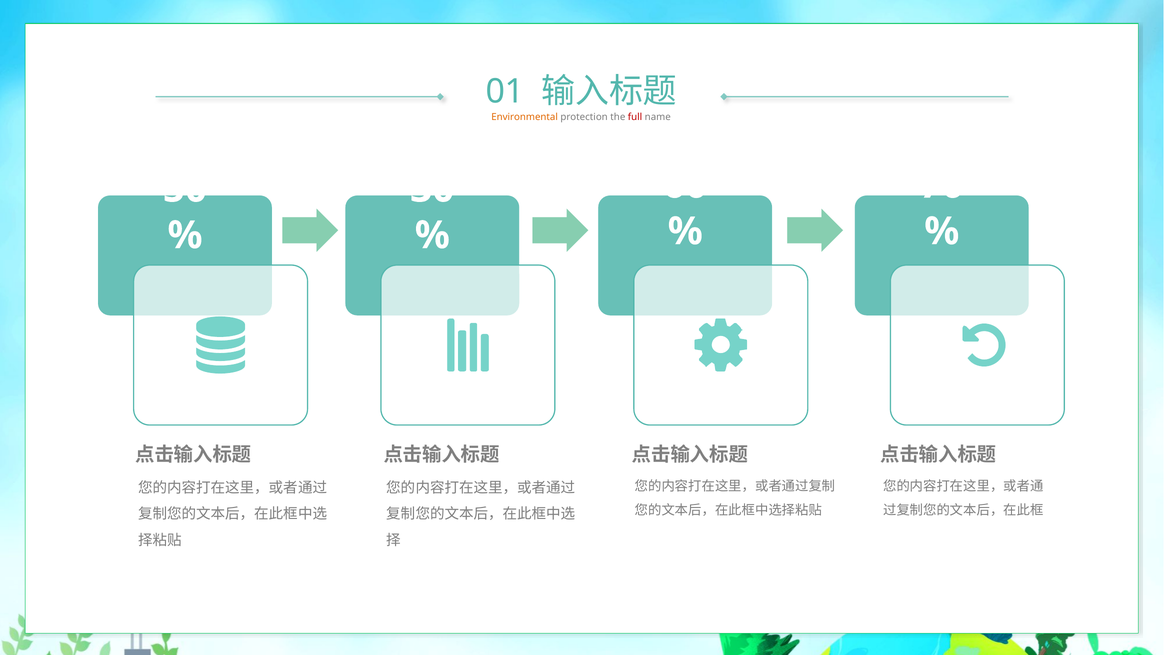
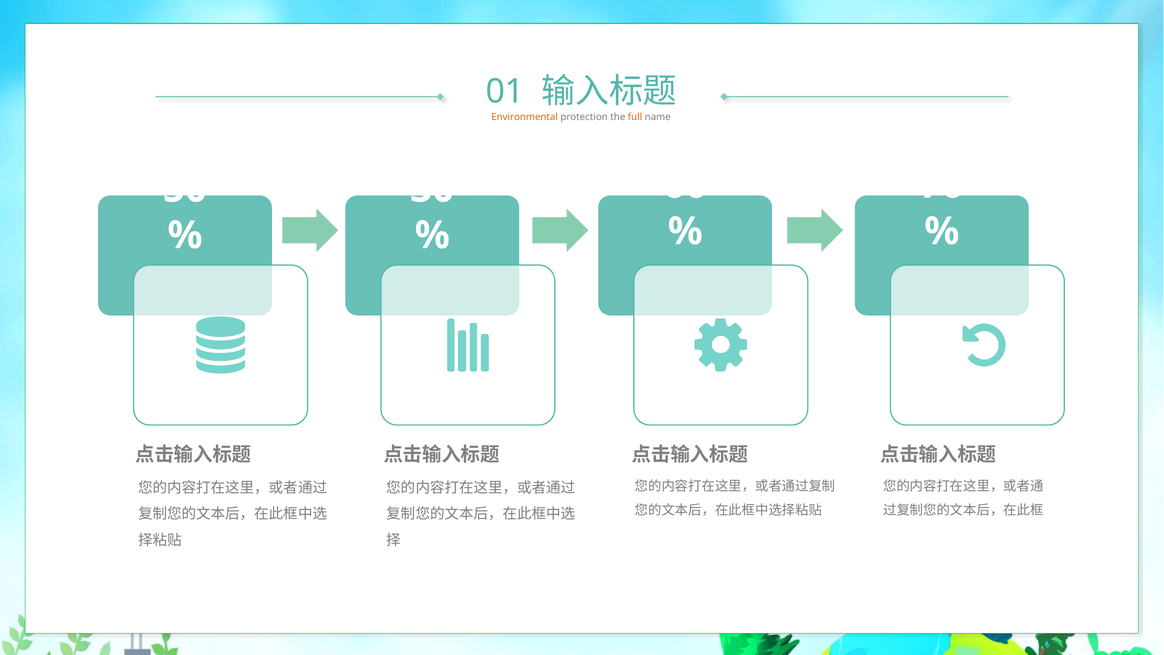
full colour: red -> orange (635, 117)
